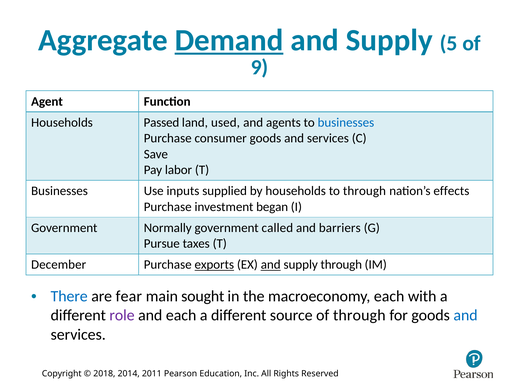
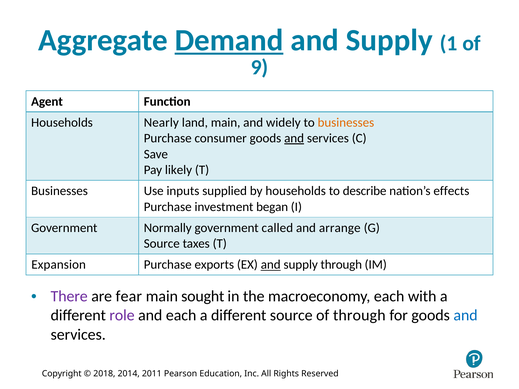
5: 5 -> 1 (449, 43)
Passed: Passed -> Nearly (161, 123)
land used: used -> main (226, 123)
agents: agents -> widely (283, 123)
businesses colour: blue -> orange (346, 123)
and underline: none -> present (294, 138)
labor: labor -> likely (179, 170)
to through: through -> describe (365, 191)
barriers: barriers -> arrange (340, 228)
Pursue: Pursue -> Source (162, 244)
December: December -> Expansion (59, 265)
exports underline: present -> none (214, 265)
There colour: blue -> purple (69, 296)
